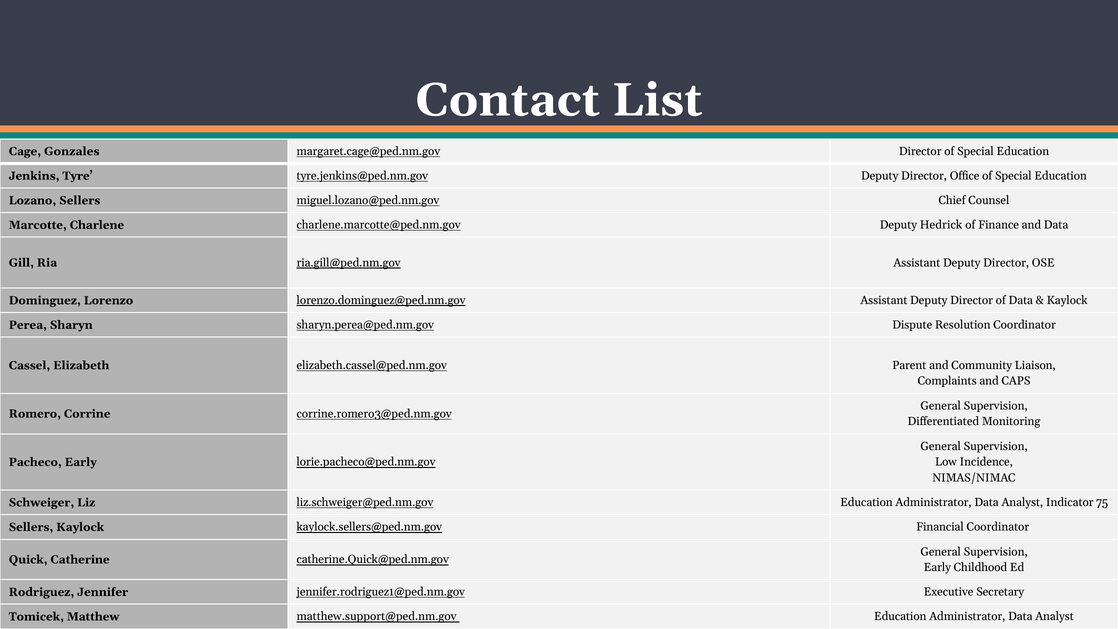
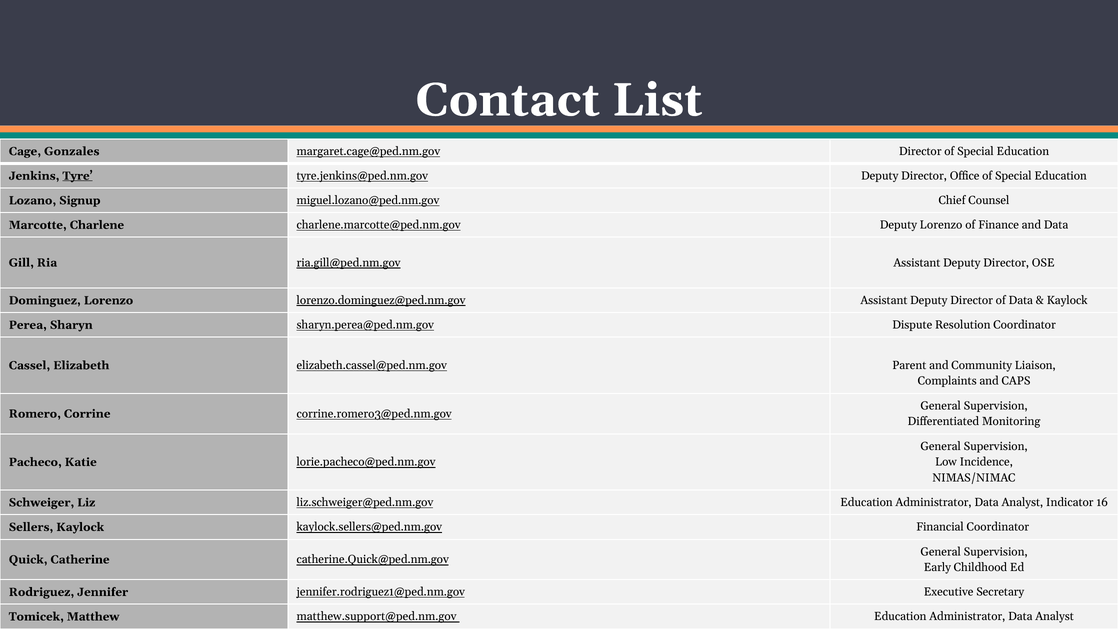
Tyre underline: none -> present (78, 176)
Lozano Sellers: Sellers -> Signup (80, 200)
Deputy Hedrick: Hedrick -> Lorenzo (941, 225)
Pacheco Early: Early -> Katie (81, 462)
75: 75 -> 16 (1102, 502)
